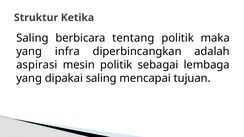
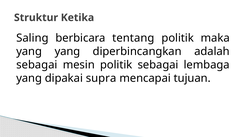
yang infra: infra -> yang (67, 51)
aspirasi: aspirasi -> sebagai (37, 65)
dipakai saling: saling -> supra (101, 78)
